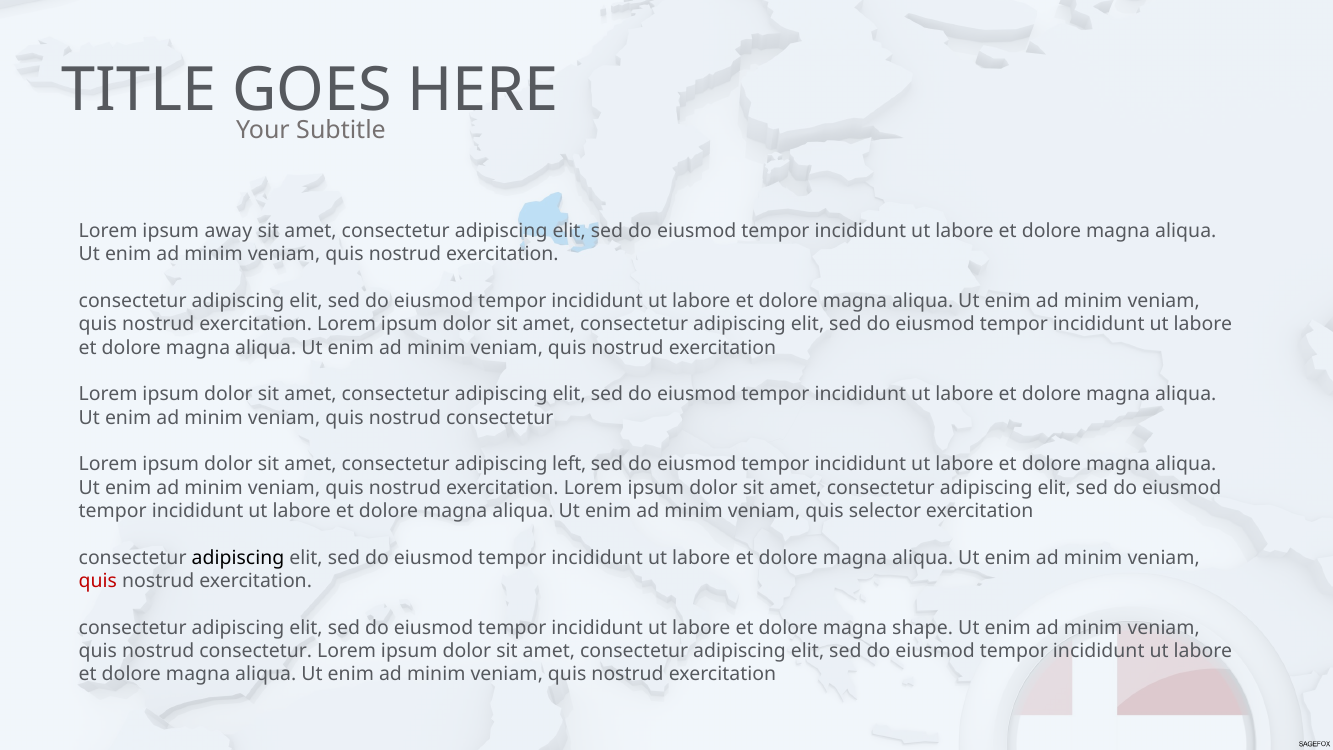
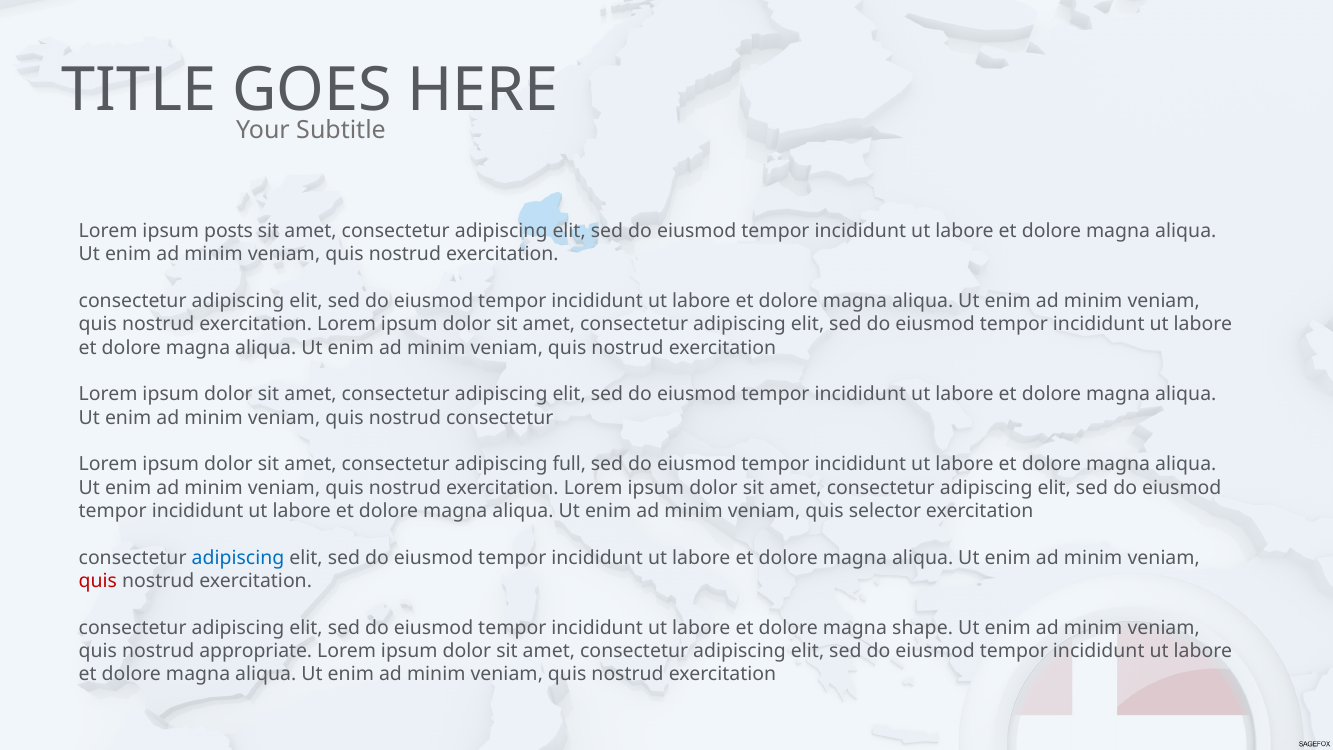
away: away -> posts (229, 231)
left: left -> full (569, 464)
adipiscing colour: black -> blue (238, 558)
consectetur: consectetur -> appropriate (256, 651)
